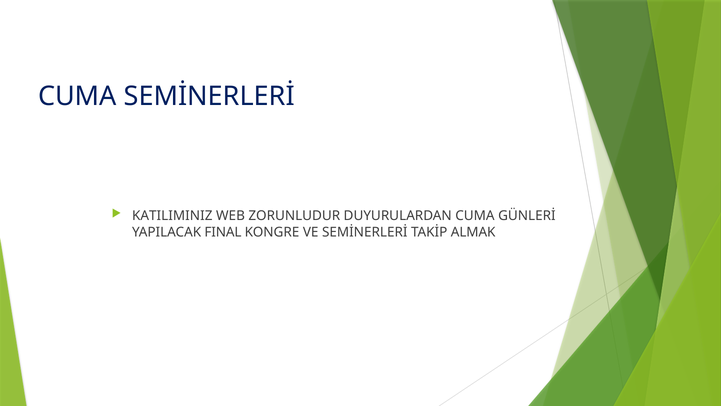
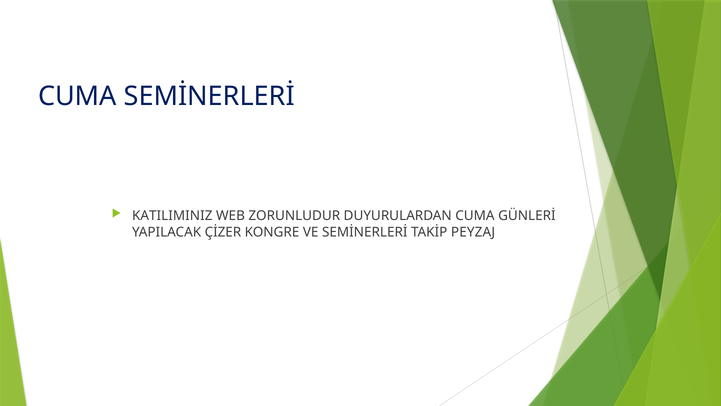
FINAL: FINAL -> ÇİZER (223, 232)
ALMAK: ALMAK -> PEYZAJ (473, 232)
